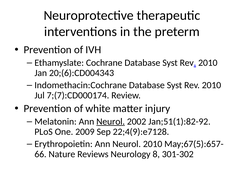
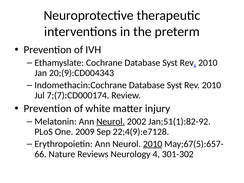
20;(6):CD004343: 20;(6):CD004343 -> 20;(9):CD004343 (82, 73)
2010 underline: none -> present (153, 144)
8: 8 -> 4 (156, 154)
